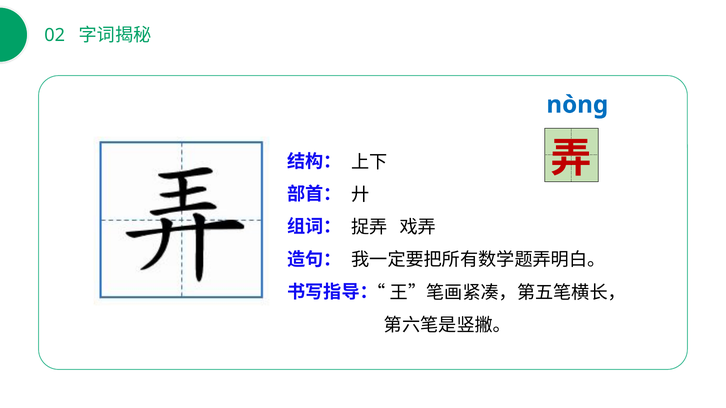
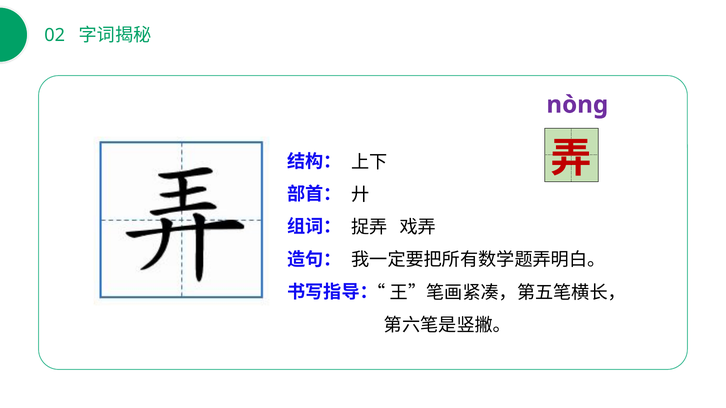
nònɡ colour: blue -> purple (577, 105)
